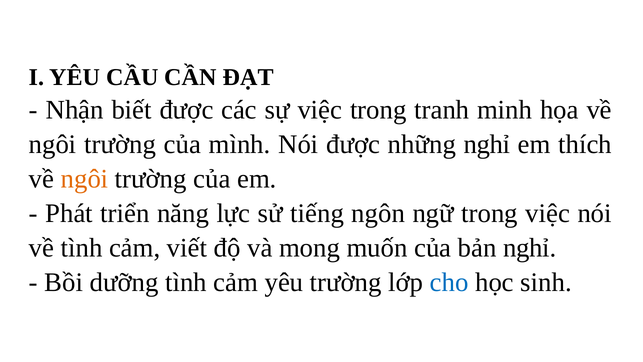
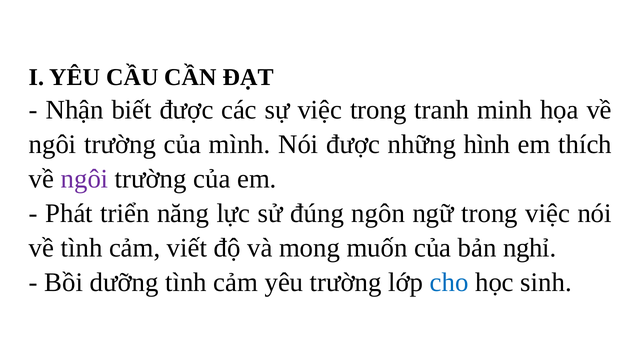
những nghỉ: nghỉ -> hình (487, 144)
ngôi colour: orange -> purple (85, 179)
tiếng: tiếng -> đúng (317, 213)
